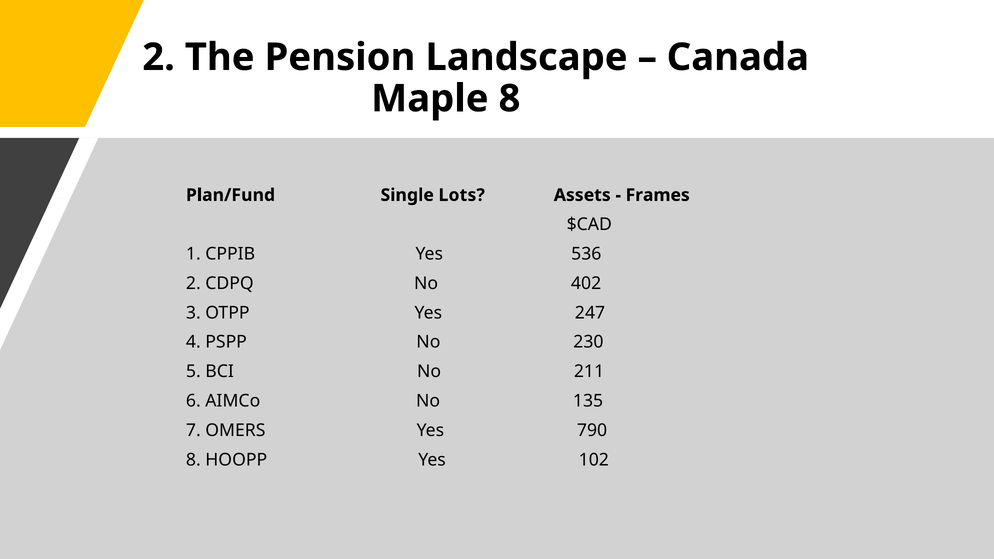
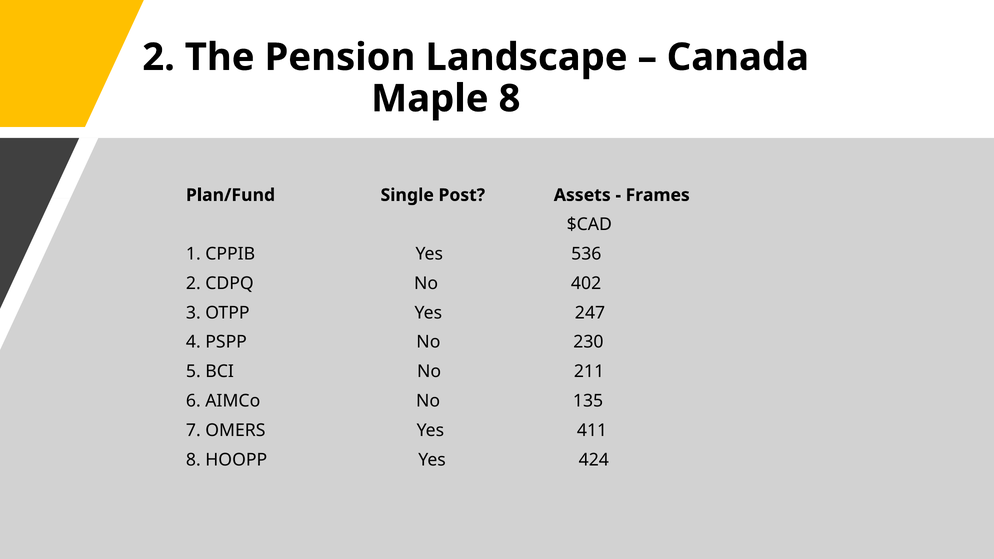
Lots: Lots -> Post (462, 195)
790: 790 -> 411 (592, 430)
102: 102 -> 424 (594, 460)
